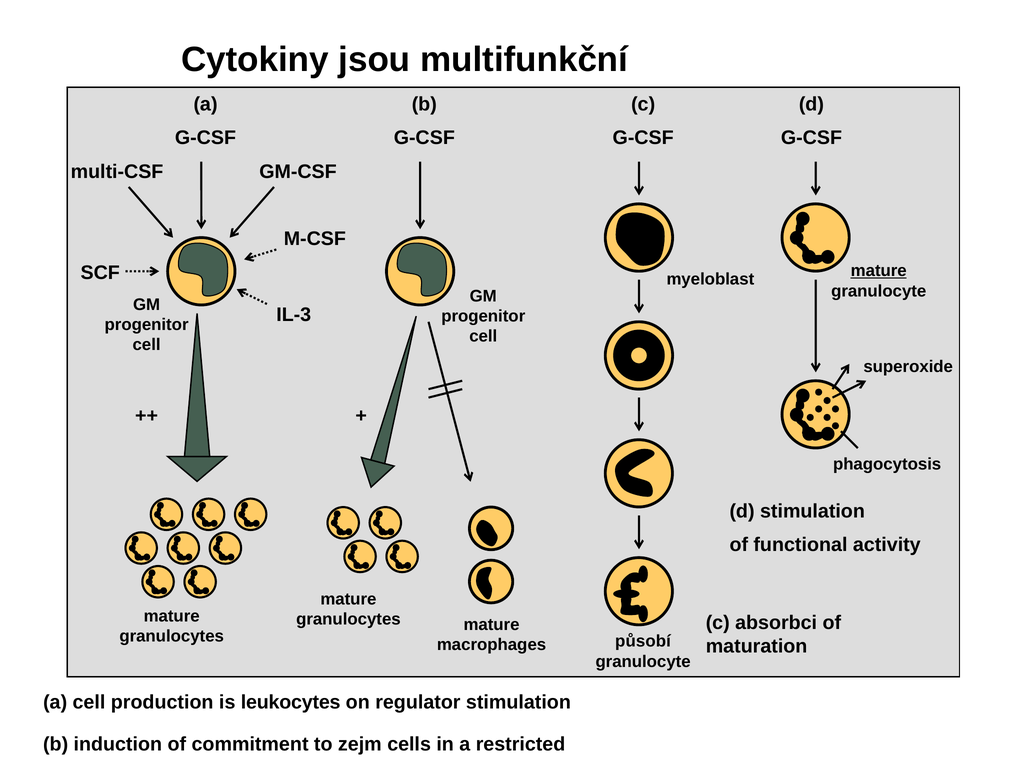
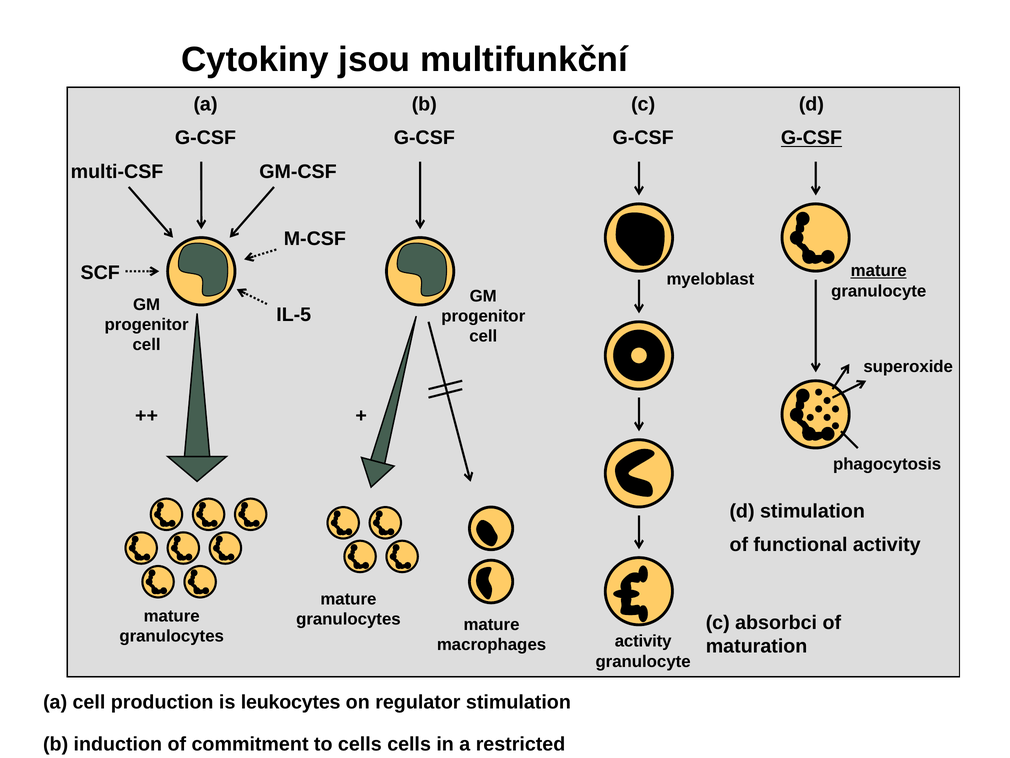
G-CSF underline: none -> present (811, 138)
IL-3: IL-3 -> IL-5 (294, 315)
působí: působí -> activity (643, 641)
to zejm: zejm -> cells (360, 744)
